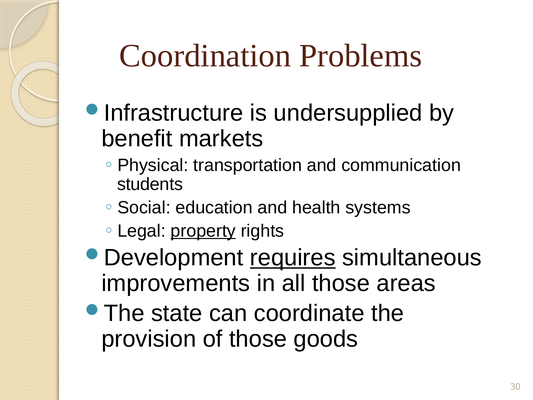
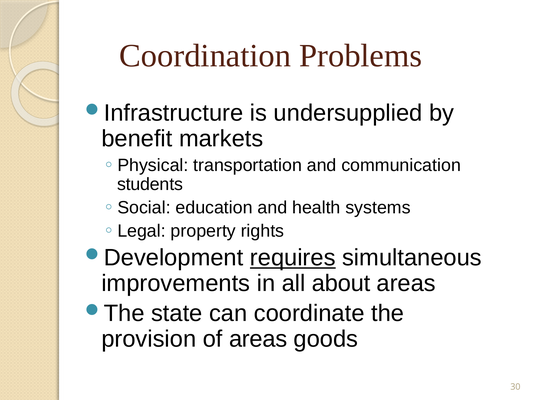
property underline: present -> none (203, 231)
all those: those -> about (341, 283)
of those: those -> areas (258, 339)
